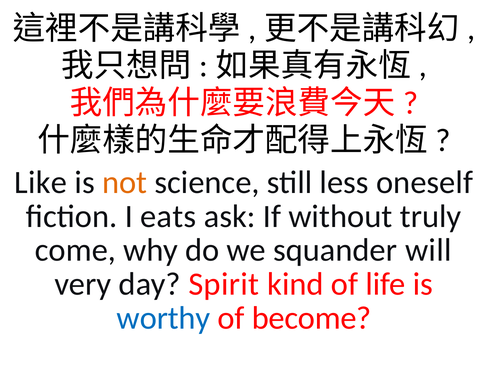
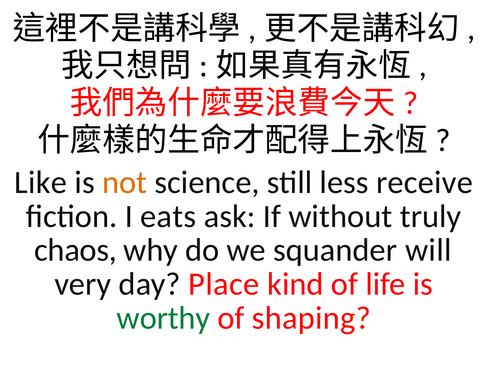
oneself: oneself -> receive (424, 182)
come: come -> chaos (76, 250)
Spirit: Spirit -> Place (224, 284)
worthy colour: blue -> green (163, 318)
become: become -> shaping (311, 318)
